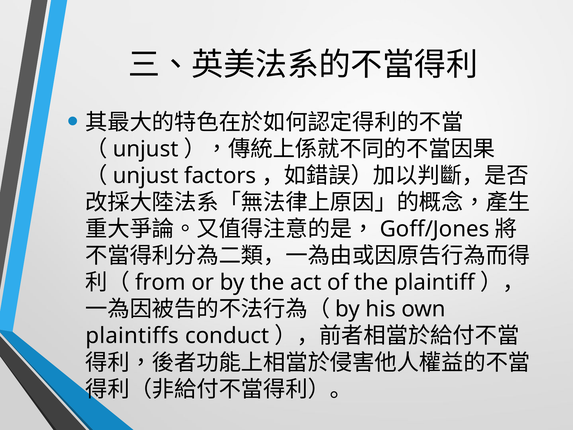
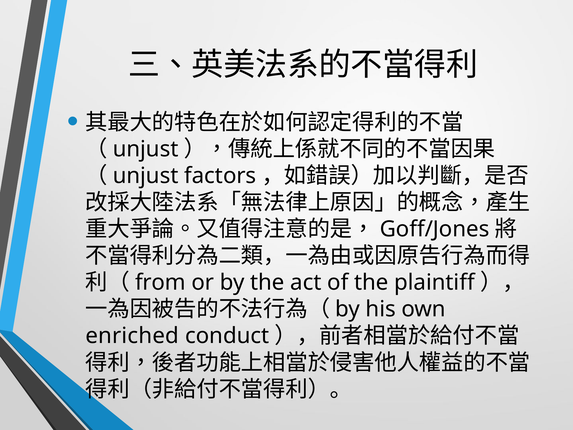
plaintiffs: plaintiffs -> enriched (132, 336)
